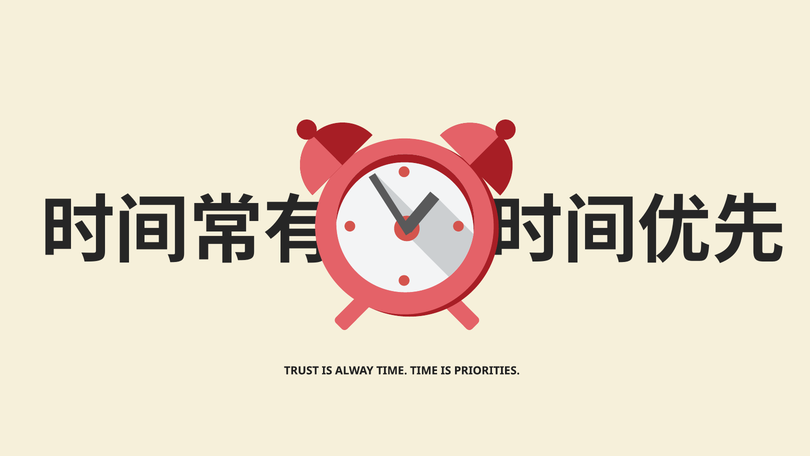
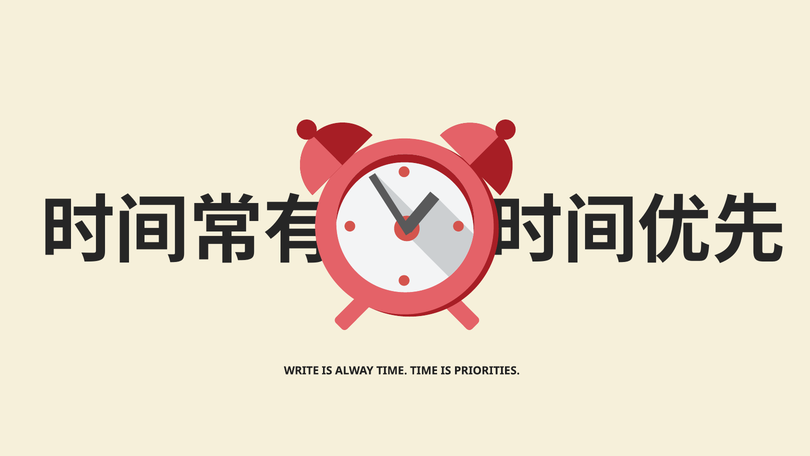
TRUST: TRUST -> WRITE (301, 370)
